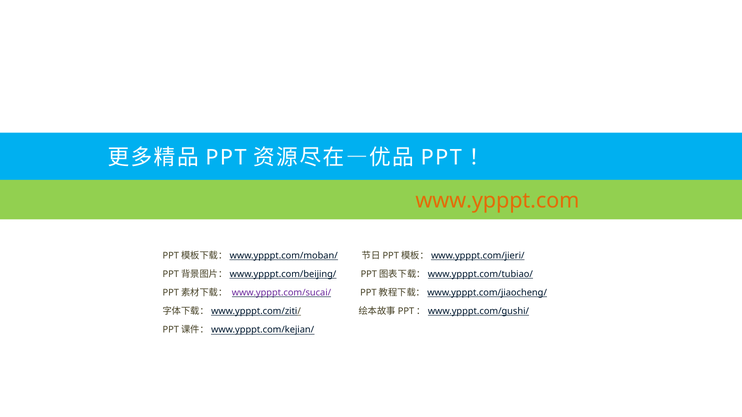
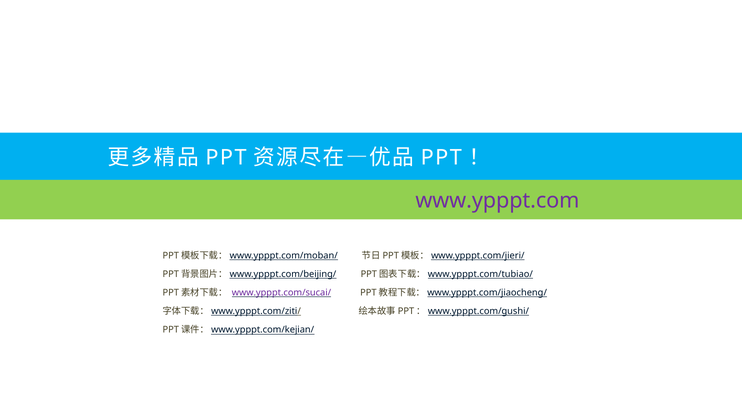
www.ypppt.com colour: orange -> purple (497, 201)
